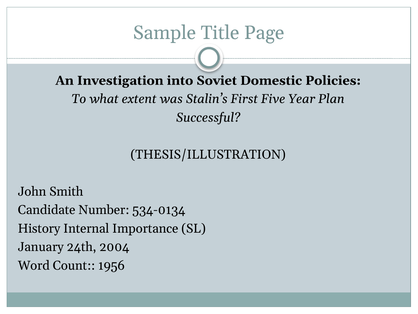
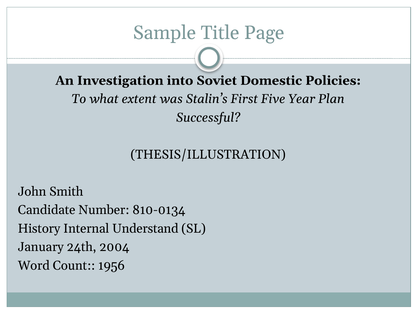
534-0134: 534-0134 -> 810-0134 (159, 210)
Importance: Importance -> Understand (145, 228)
